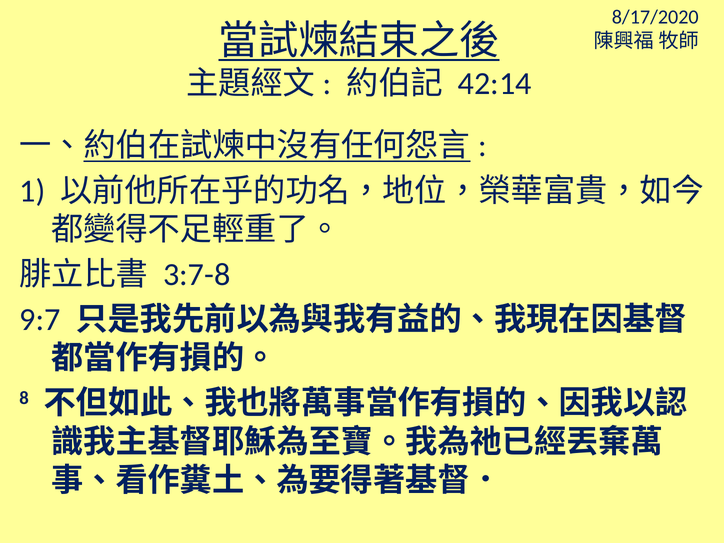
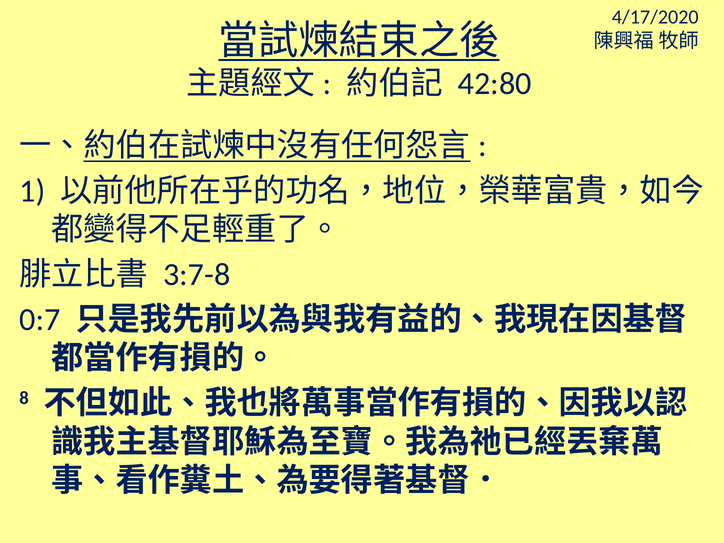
8/17/2020: 8/17/2020 -> 4/17/2020 (655, 17)
42:14: 42:14 -> 42:80 (495, 84)
9:7: 9:7 -> 0:7 (40, 320)
